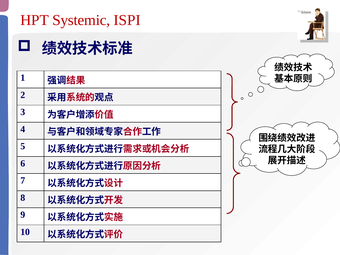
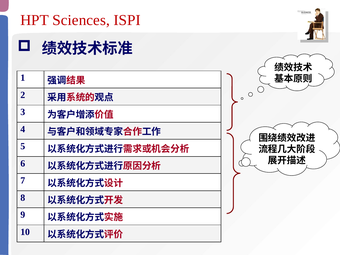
Systemic: Systemic -> Sciences (81, 20)
